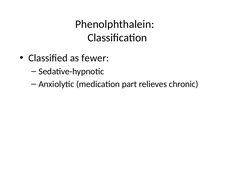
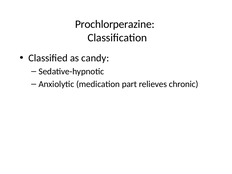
Phenolphthalein: Phenolphthalein -> Prochlorperazine (115, 24)
fewer: fewer -> candy (95, 58)
